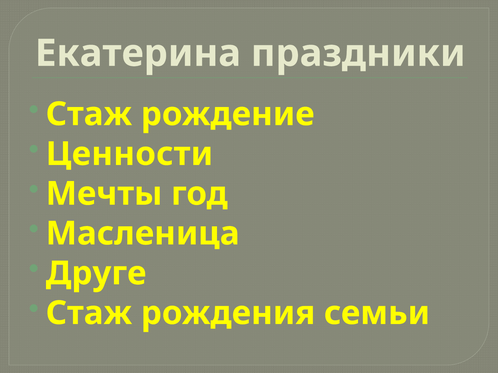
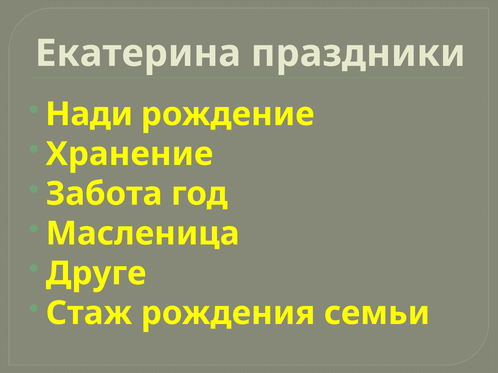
Стаж: Стаж -> Нади (89, 114)
Ценности: Ценности -> Хранение (130, 154)
Мечты: Мечты -> Забота (104, 194)
